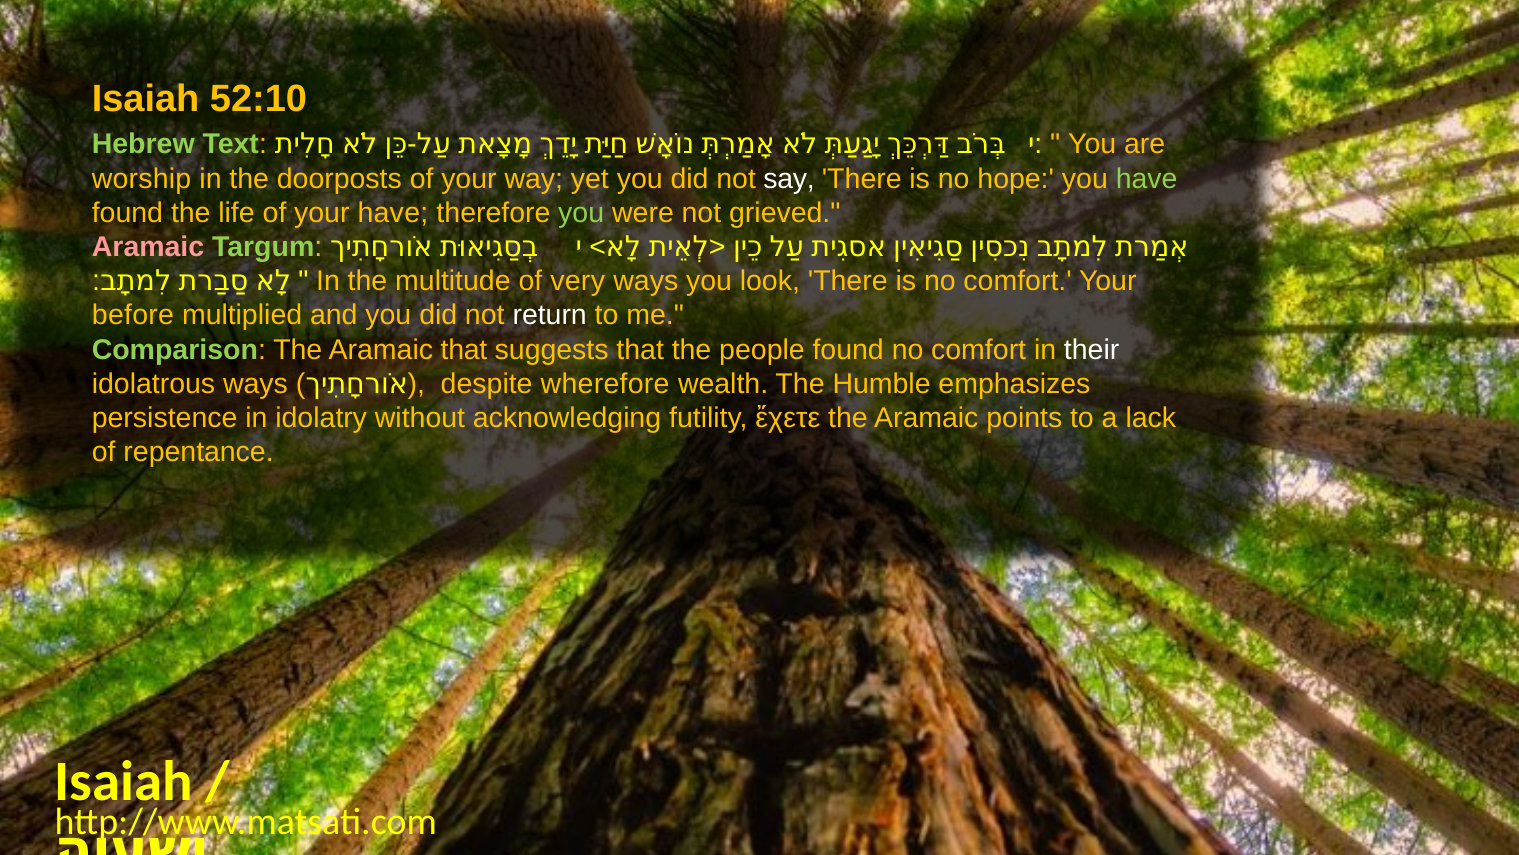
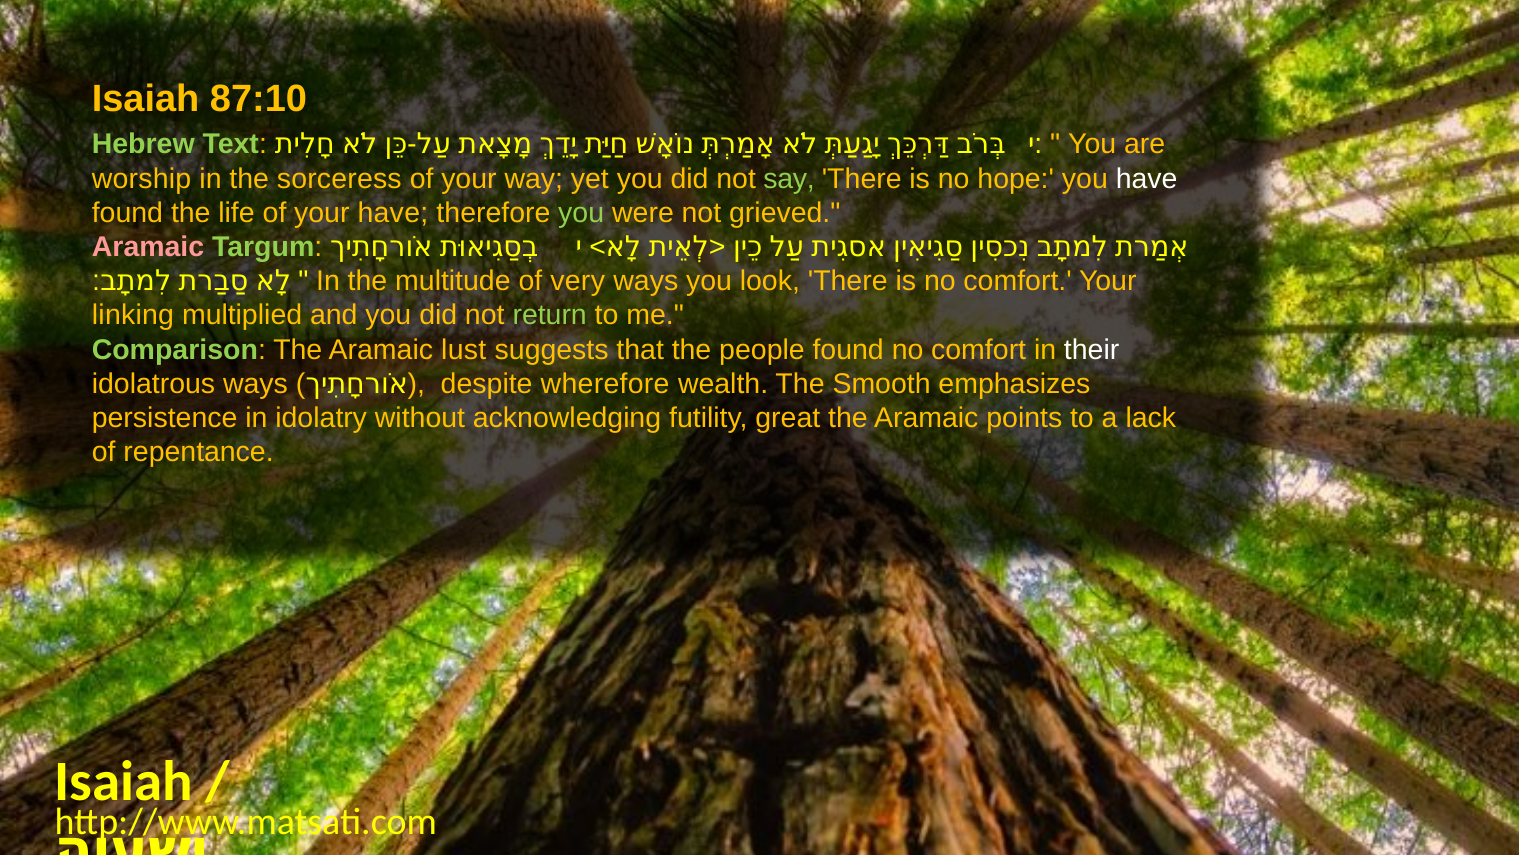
52:10: 52:10 -> 87:10 (259, 99)
doorposts: doorposts -> sorceress (339, 179)
say colour: white -> light green (789, 179)
have colour: light green -> white (1147, 179)
before: before -> linking (133, 315)
return colour: white -> light green (550, 315)
Aramaic that: that -> lust (464, 349)
Humble: Humble -> Smooth (882, 384)
ἔχετε: ἔχετε -> great (788, 418)
